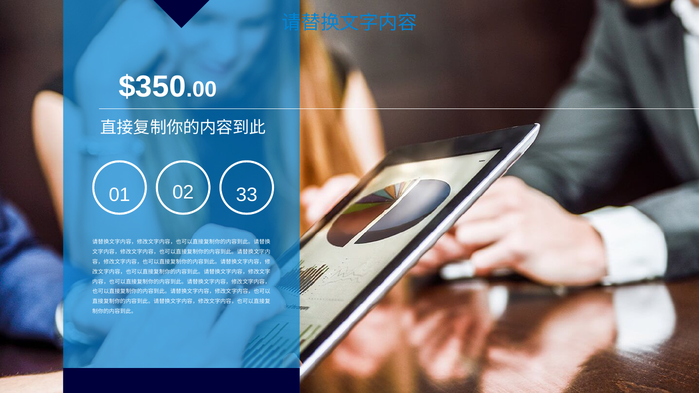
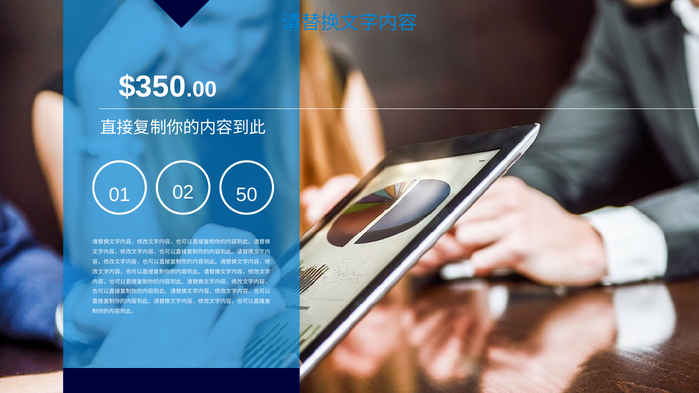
33: 33 -> 50 (247, 195)
